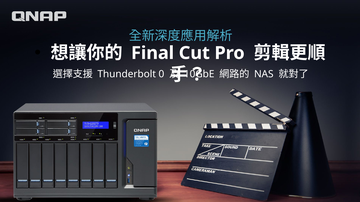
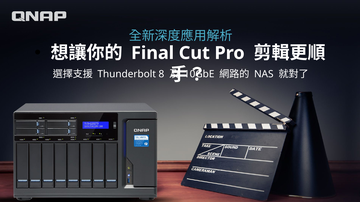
0: 0 -> 8 (161, 74)
